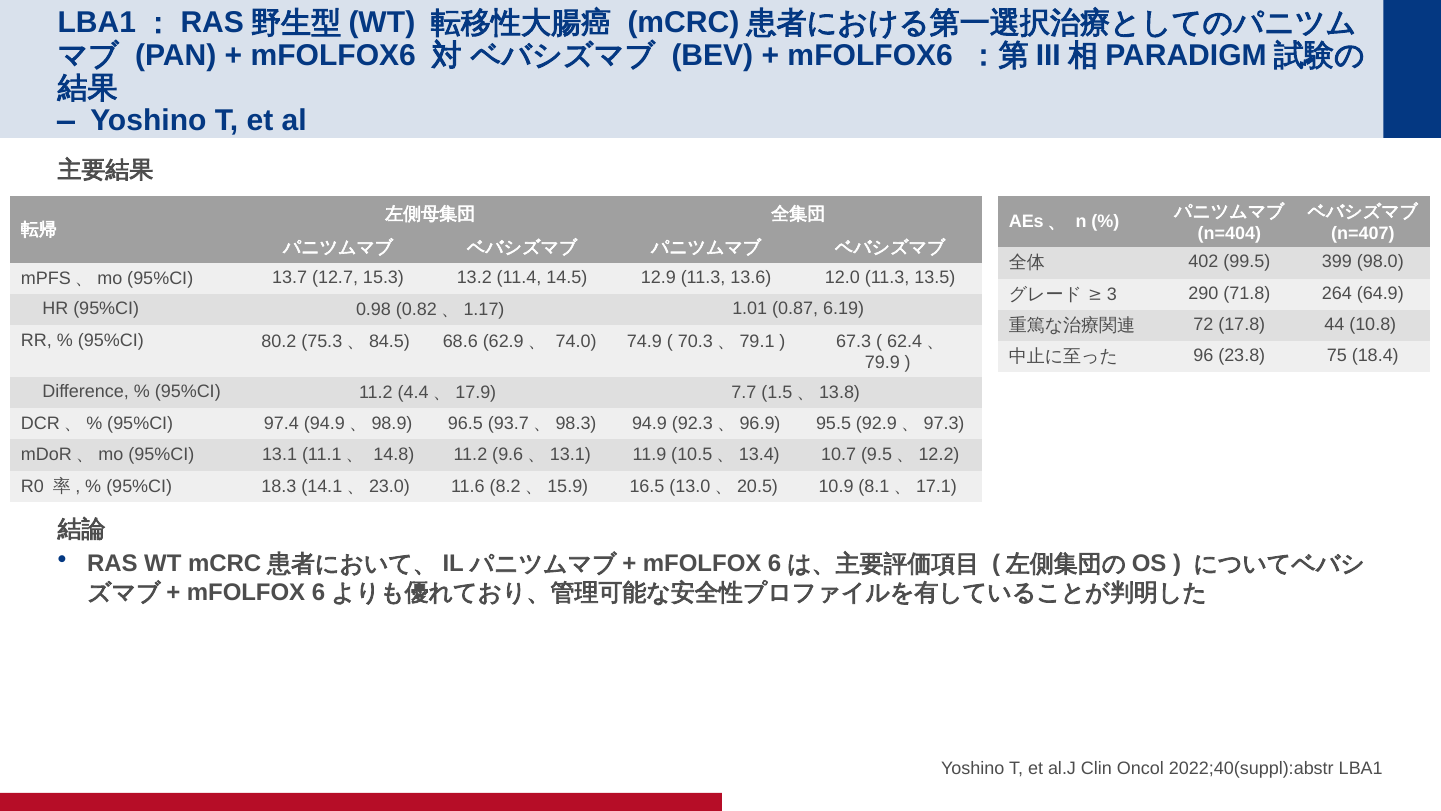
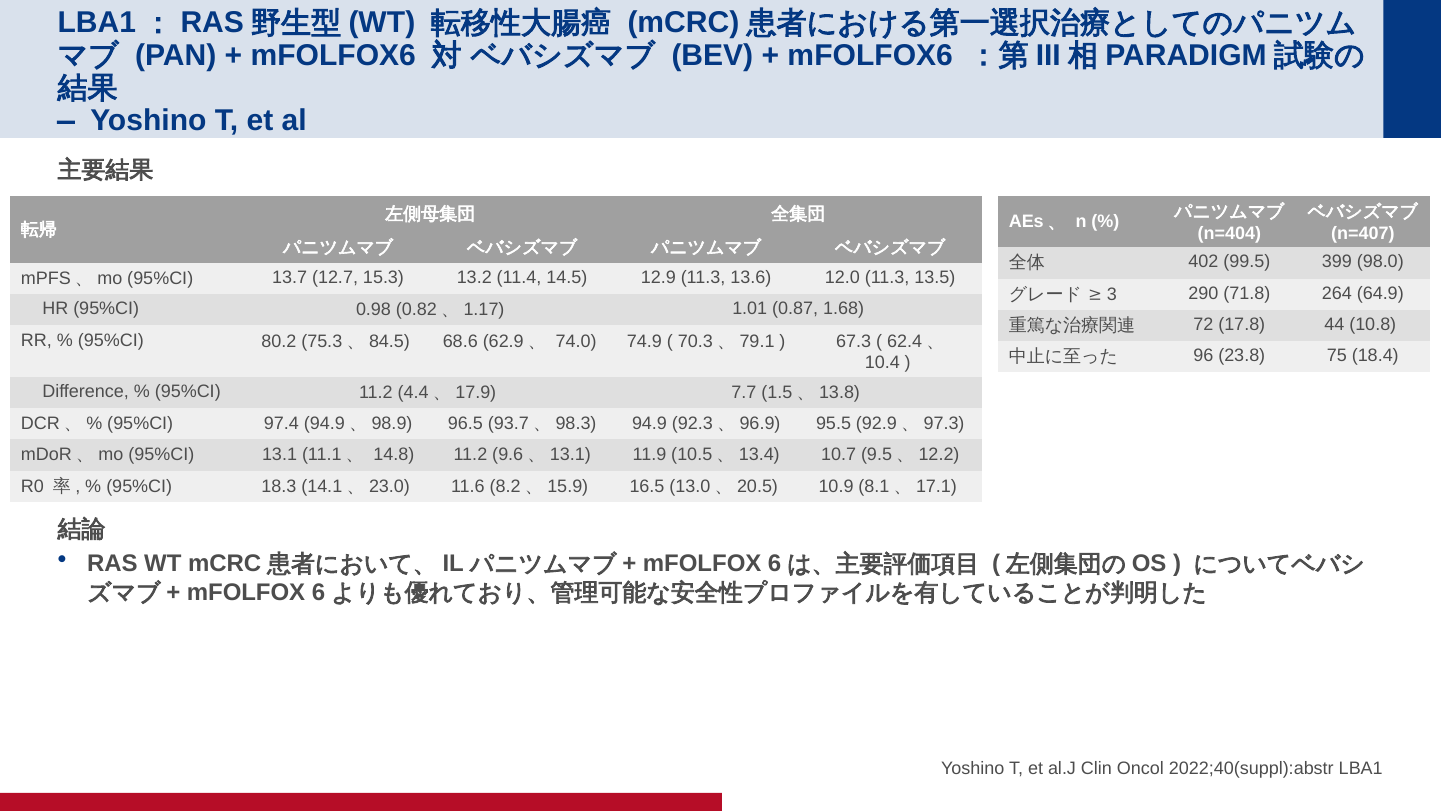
6.19: 6.19 -> 1.68 (844, 309)
79.9: 79.9 -> 10.4 (882, 363)
